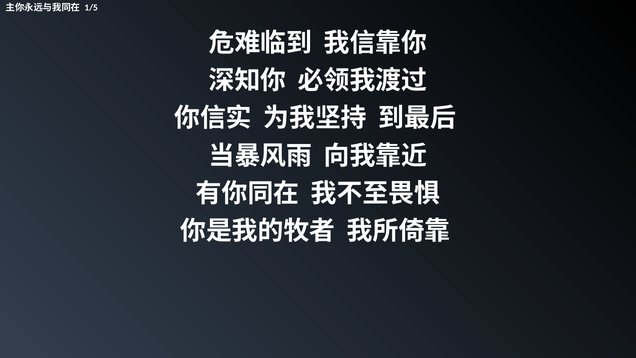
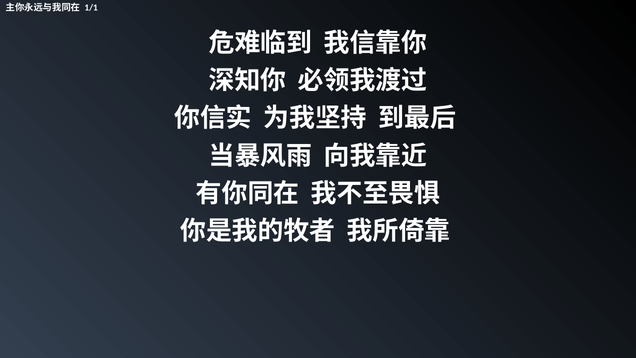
1/5: 1/5 -> 1/1 (91, 8)
